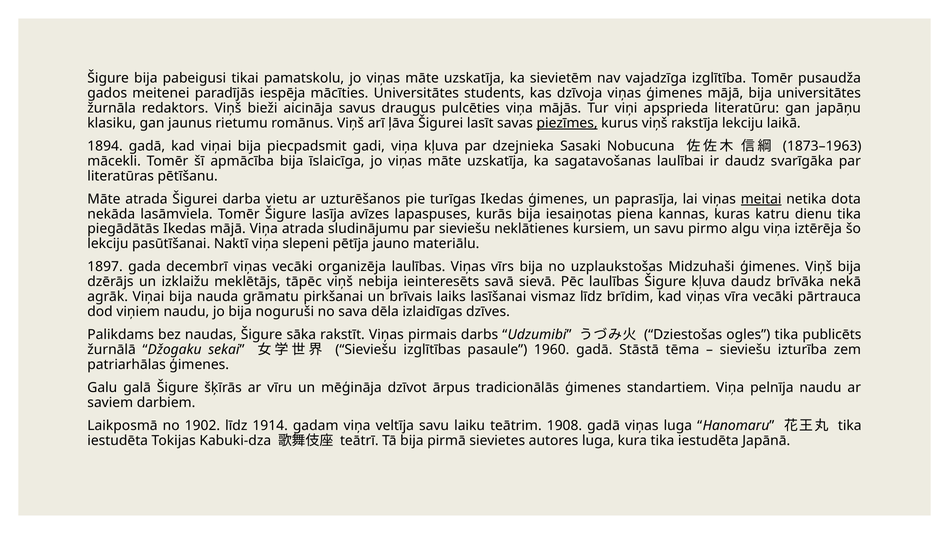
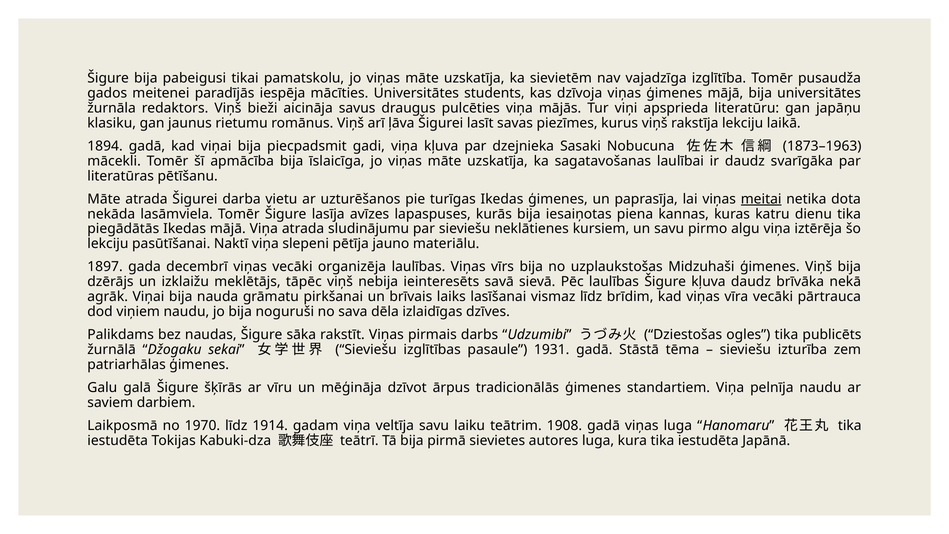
piezīmes underline: present -> none (567, 123)
1960: 1960 -> 1931 (552, 350)
1902: 1902 -> 1970 (202, 425)
